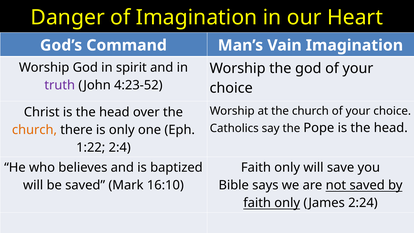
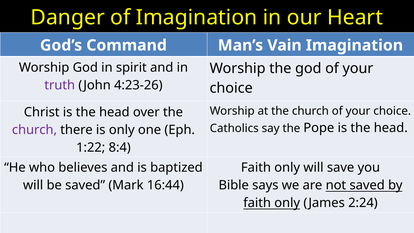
4:23-52: 4:23-52 -> 4:23-26 (138, 85)
church colour: orange -> purple (34, 130)
2:4: 2:4 -> 8:4 (120, 147)
16:10: 16:10 -> 16:44 (165, 185)
